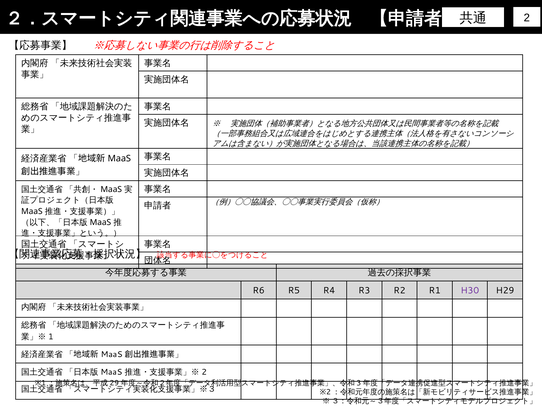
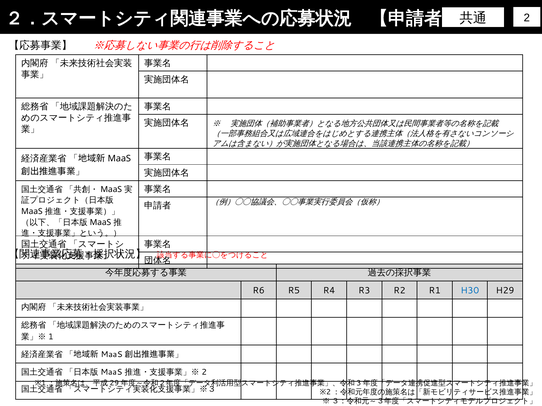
H30 colour: purple -> blue (470, 291)
